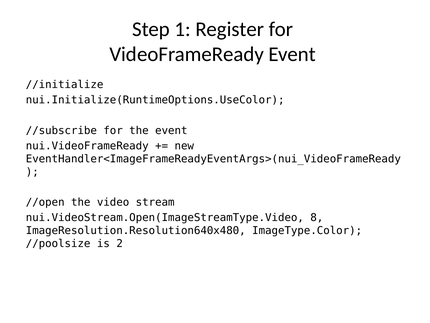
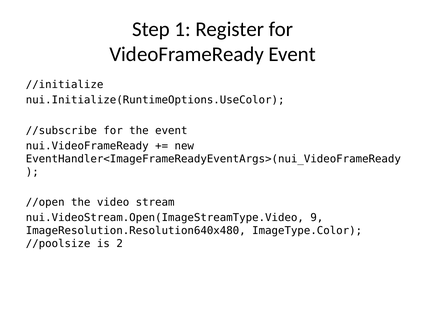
8: 8 -> 9 (317, 217)
